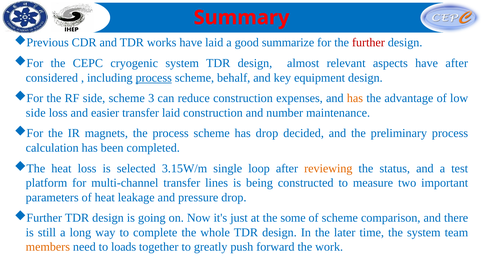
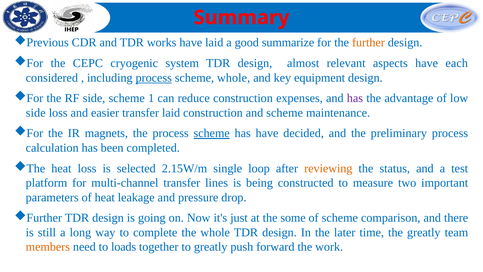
further colour: red -> orange (368, 43)
have after: after -> each (457, 63)
scheme behalf: behalf -> whole (234, 78)
3: 3 -> 1 (151, 98)
has colour: orange -> purple (355, 98)
and number: number -> scheme (285, 113)
scheme underline: none -> present (212, 133)
has drop: drop -> have (267, 133)
3.15W/m: 3.15W/m -> 2.15W/m (184, 168)
the system: system -> greatly (424, 232)
